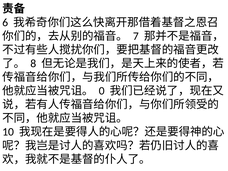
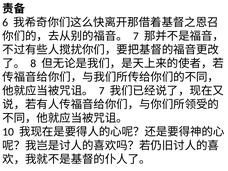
0: 0 -> 7 (102, 91)
